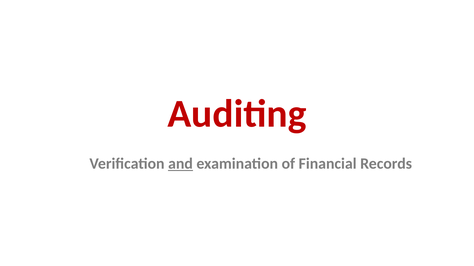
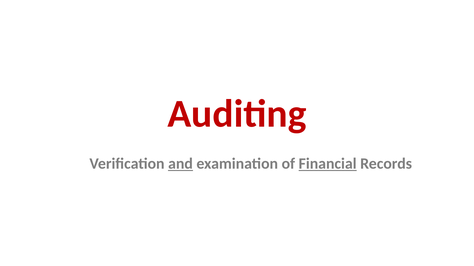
Financial underline: none -> present (328, 164)
